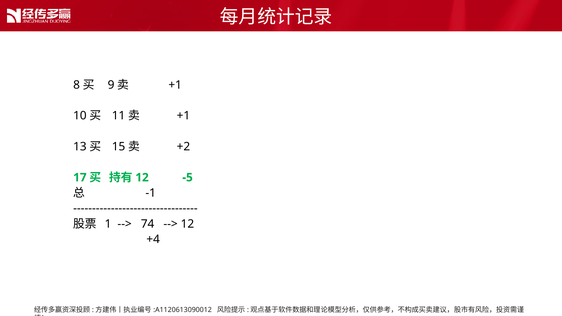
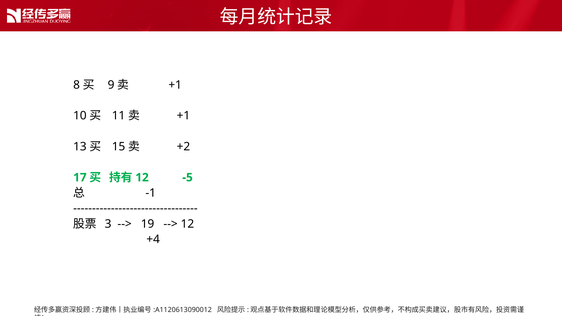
1: 1 -> 3 (108, 224)
74: 74 -> 19 (148, 224)
